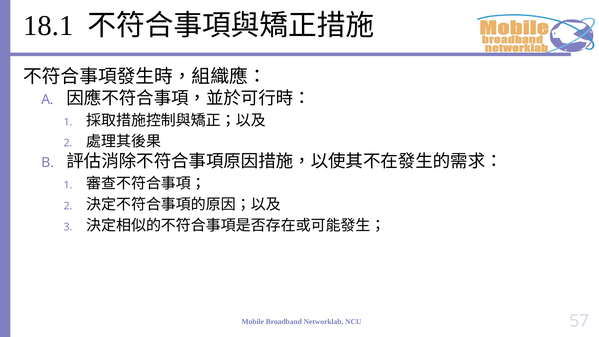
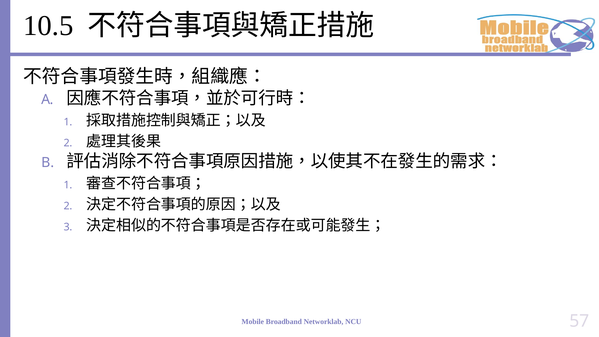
18.1: 18.1 -> 10.5 (48, 26)
